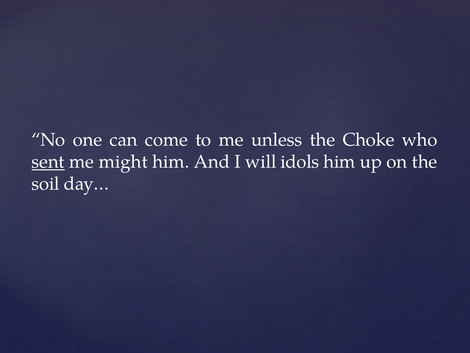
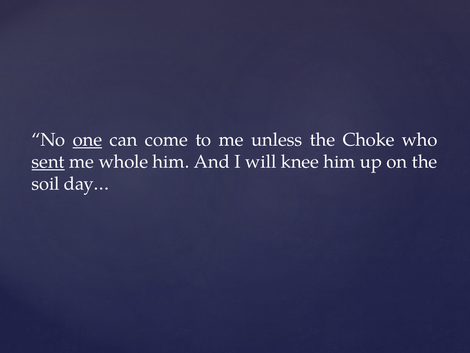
one underline: none -> present (87, 140)
might: might -> whole (123, 162)
idols: idols -> knee (300, 162)
